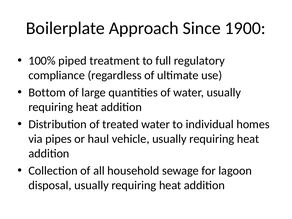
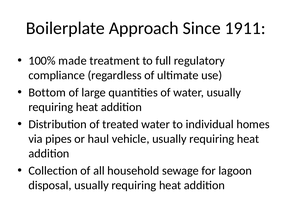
1900: 1900 -> 1911 (245, 28)
piped: piped -> made (73, 61)
